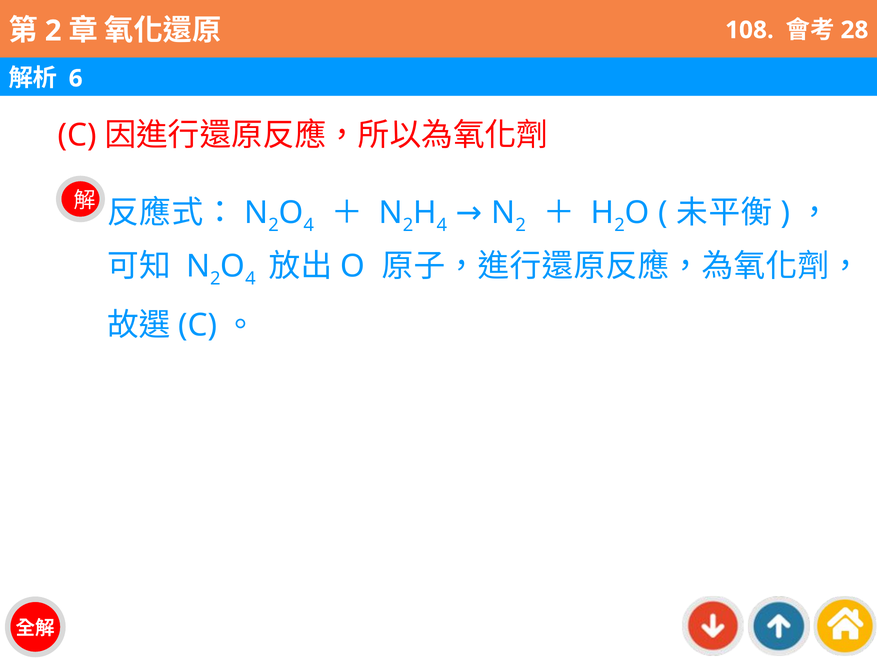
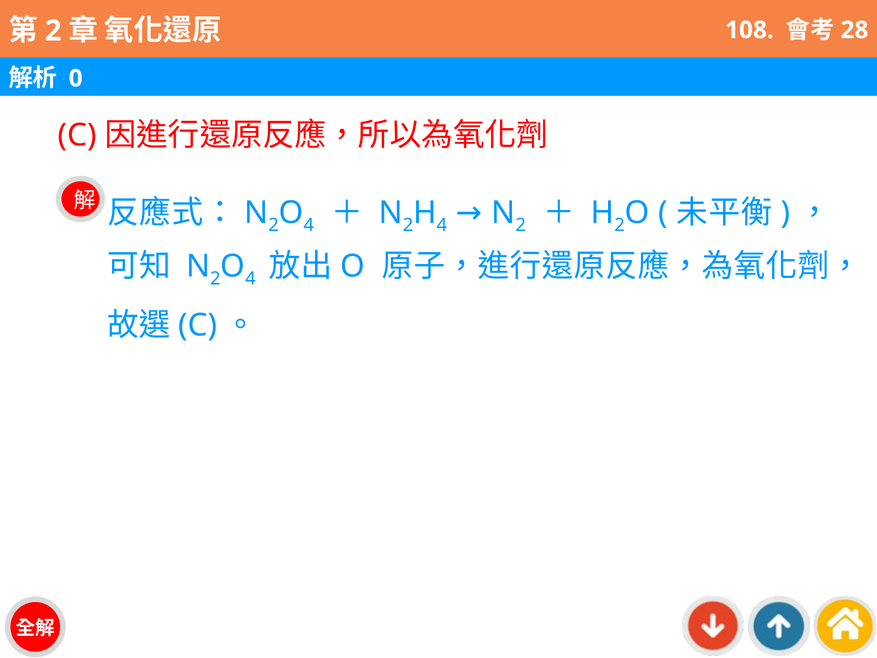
6: 6 -> 0 (76, 78)
